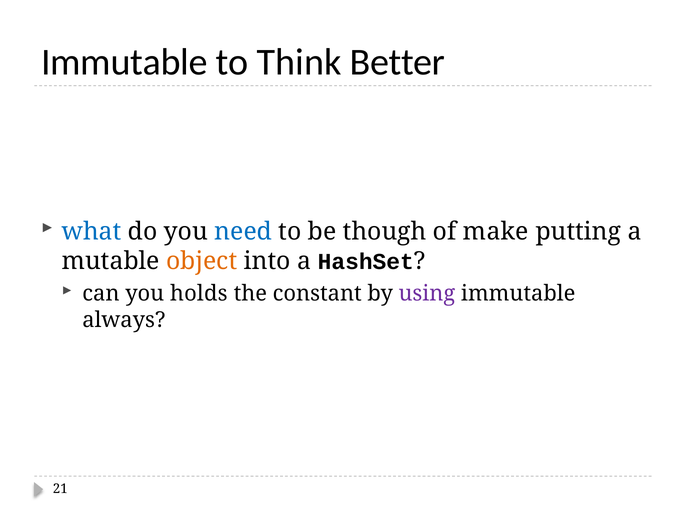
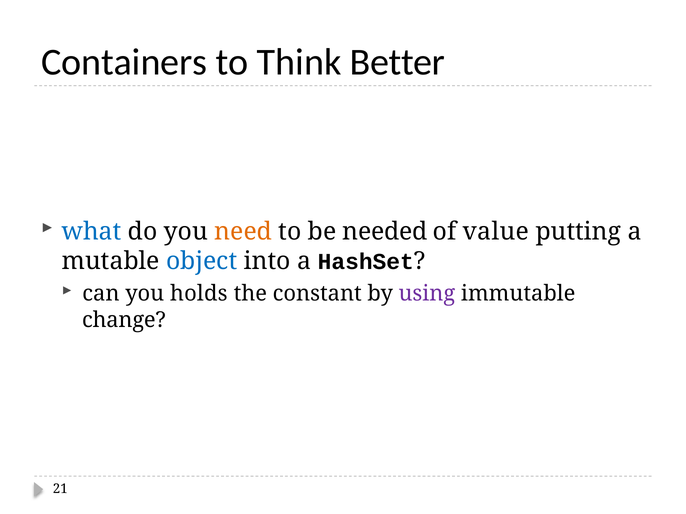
Immutable: Immutable -> Containers (124, 62)
need colour: blue -> orange (243, 232)
though: though -> needed (385, 232)
make: make -> value (496, 232)
object colour: orange -> blue (202, 261)
always: always -> change (124, 320)
